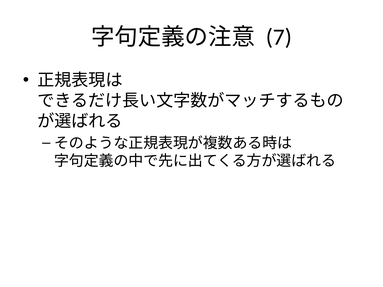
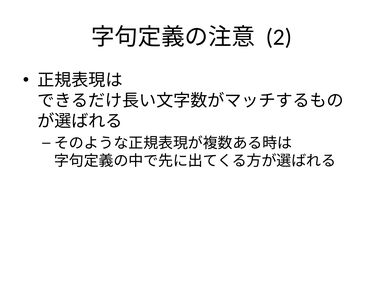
7: 7 -> 2 (279, 37)
